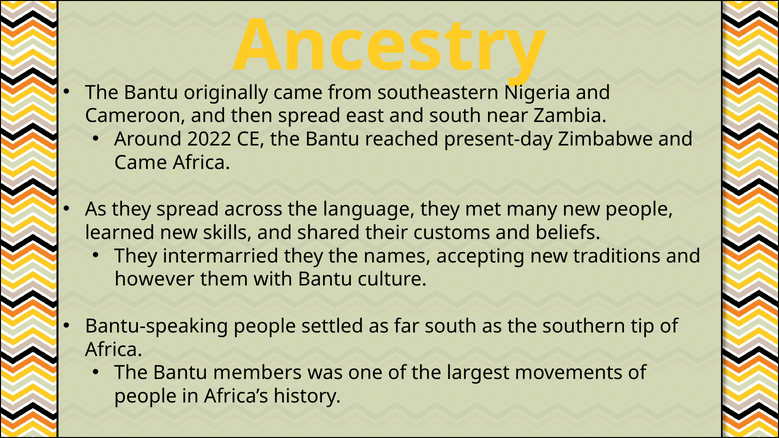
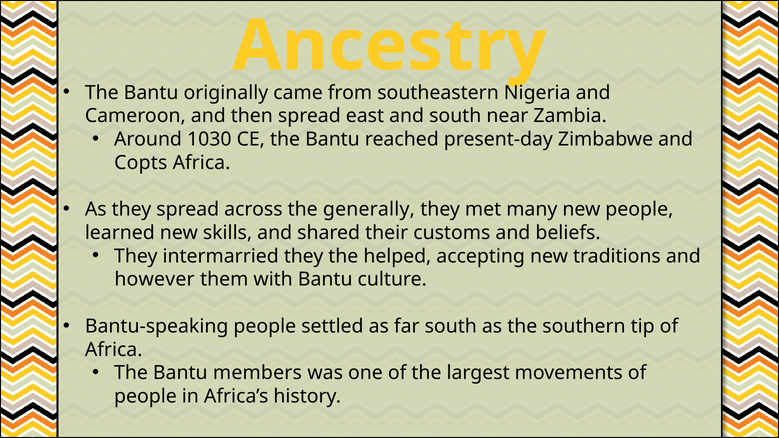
2022: 2022 -> 1030 (209, 139)
Came: Came -> Copts (141, 163)
language: language -> generally (369, 210)
names: names -> helped (397, 256)
